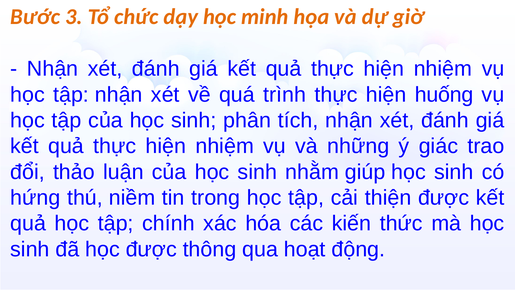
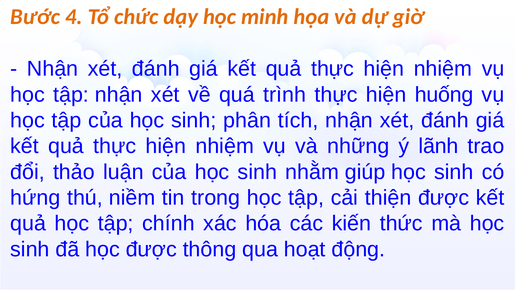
3: 3 -> 4 (74, 17)
giác: giác -> lãnh (439, 146)
